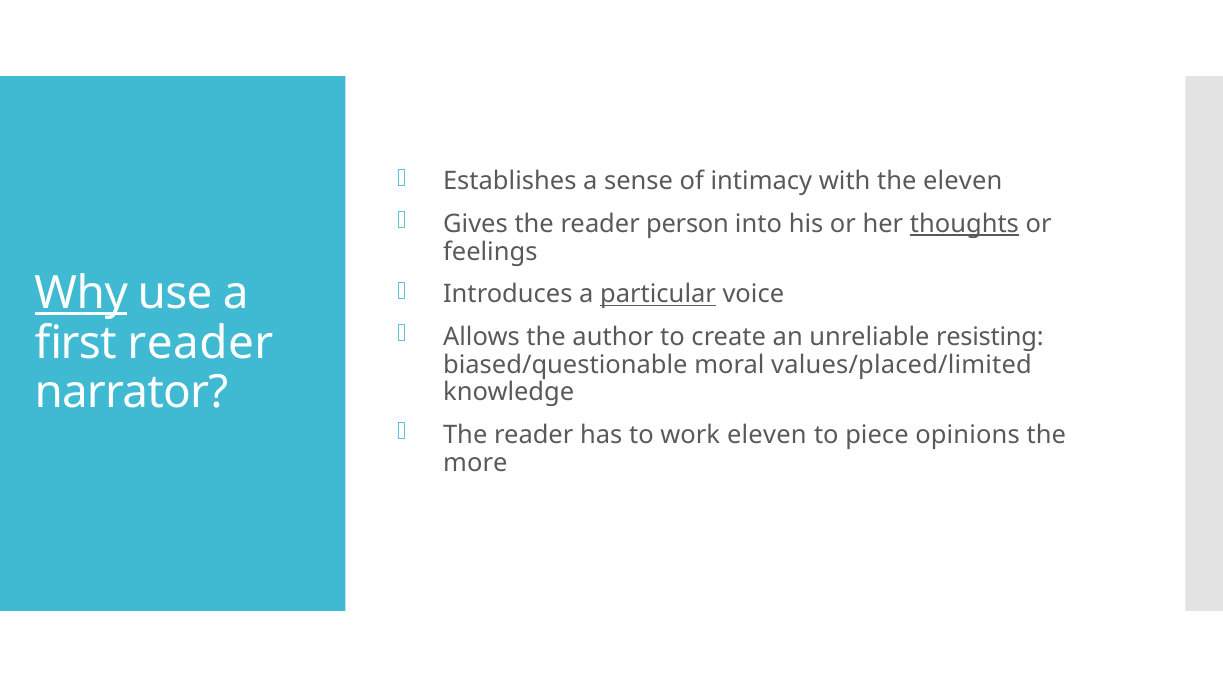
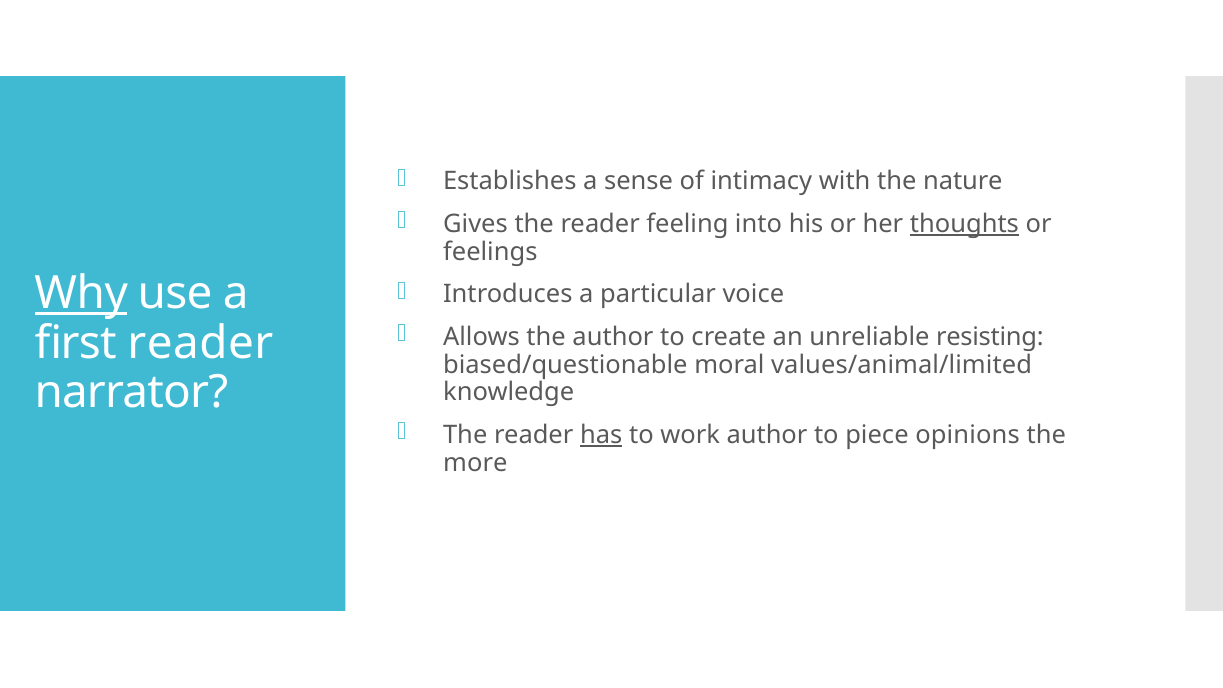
the eleven: eleven -> nature (963, 181)
person: person -> feeling (687, 224)
particular underline: present -> none (658, 294)
values/placed/limited: values/placed/limited -> values/animal/limited (902, 365)
has underline: none -> present (601, 435)
work eleven: eleven -> author (767, 435)
